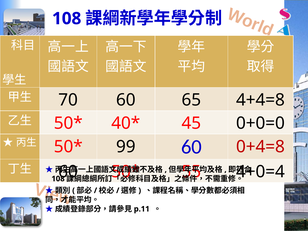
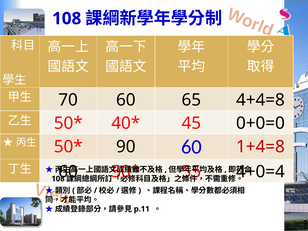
99: 99 -> 90 (126, 147)
0+4=8: 0+4=8 -> 1+4=8 (261, 147)
